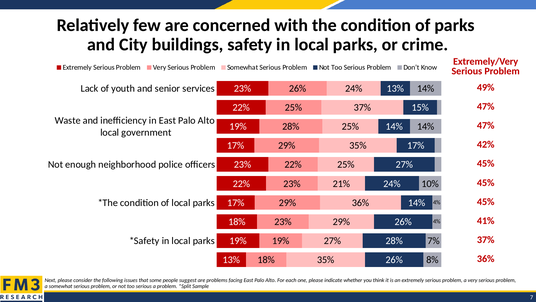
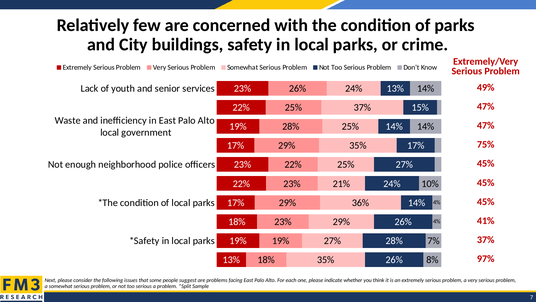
42%: 42% -> 75% (486, 144)
36%: 36% -> 97% (486, 258)
